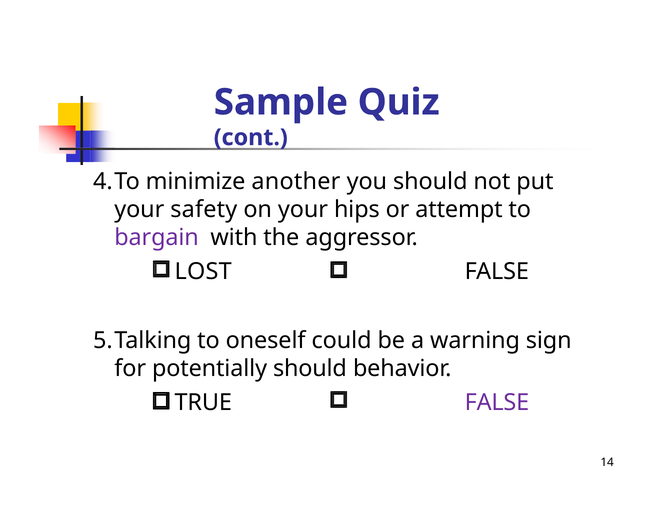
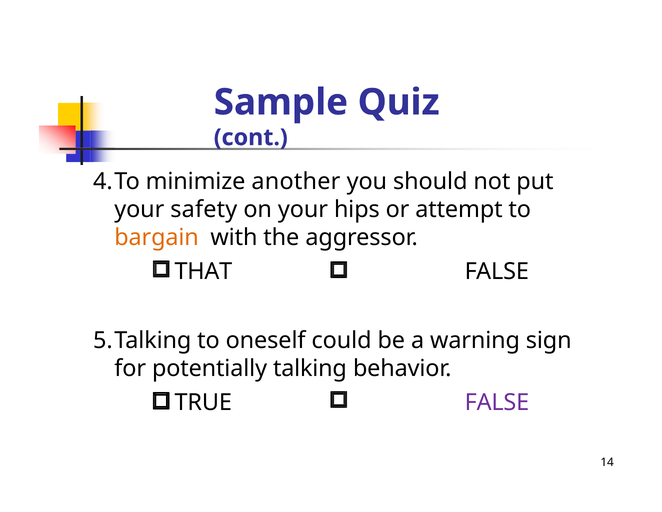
bargain colour: purple -> orange (157, 237)
LOST: LOST -> THAT (203, 271)
potentially should: should -> talking (310, 368)
